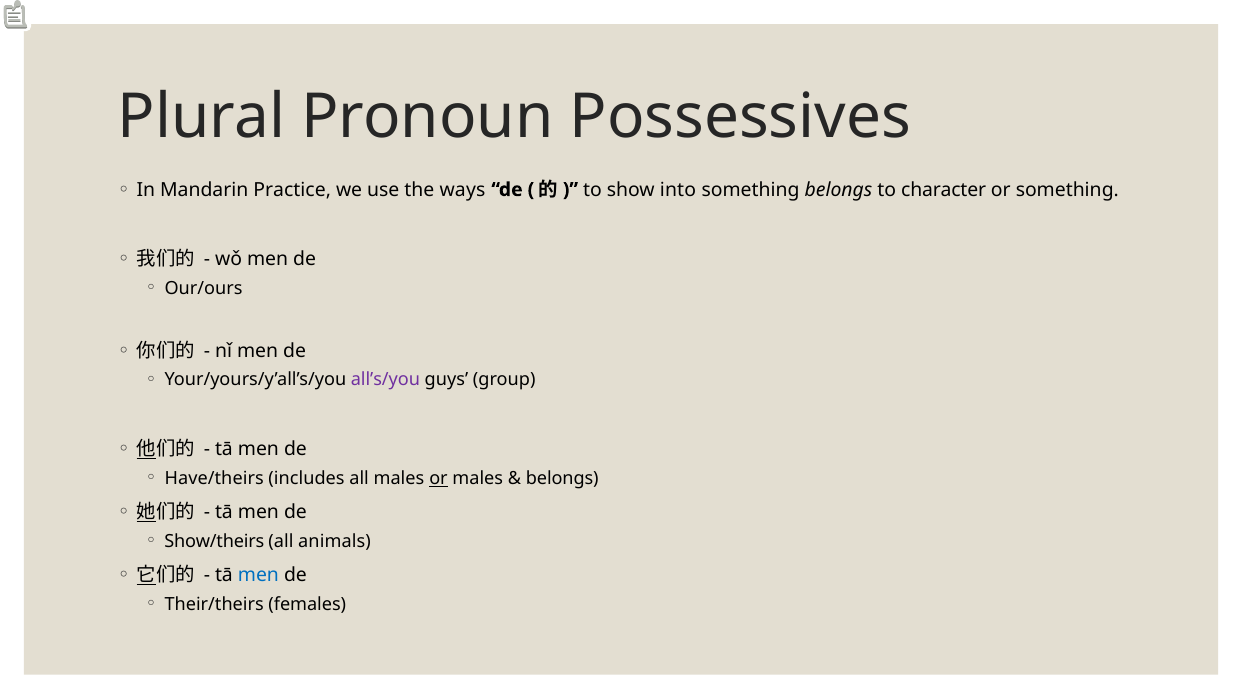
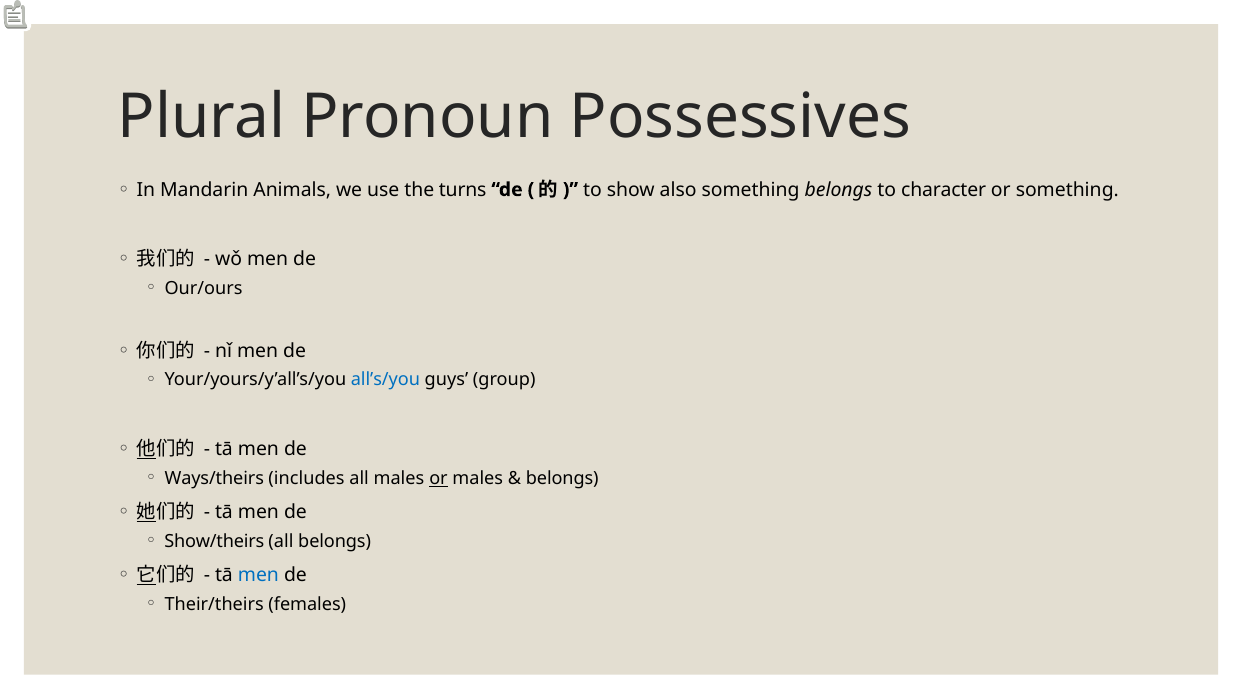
Practice: Practice -> Animals (292, 190)
ways: ways -> turns (463, 190)
into: into -> also (678, 190)
all’s/you colour: purple -> blue (385, 380)
Have/theirs: Have/theirs -> Ways/theirs (214, 478)
all animals: animals -> belongs (335, 541)
